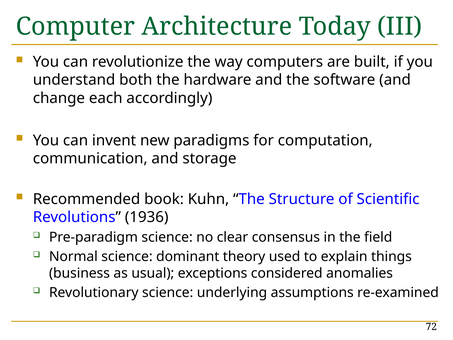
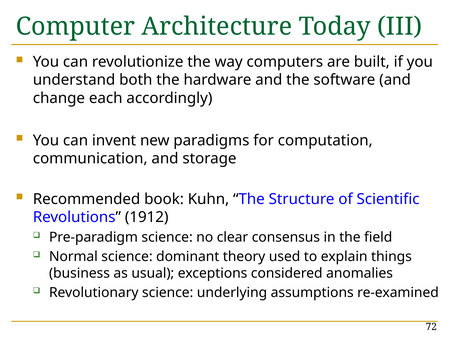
1936: 1936 -> 1912 (147, 217)
